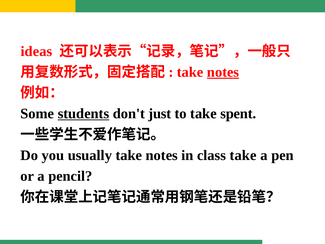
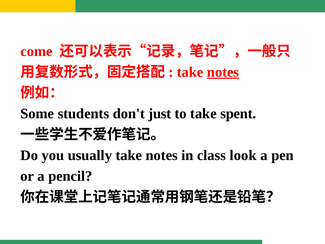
ideas: ideas -> come (36, 51)
students underline: present -> none (83, 114)
class take: take -> look (243, 155)
